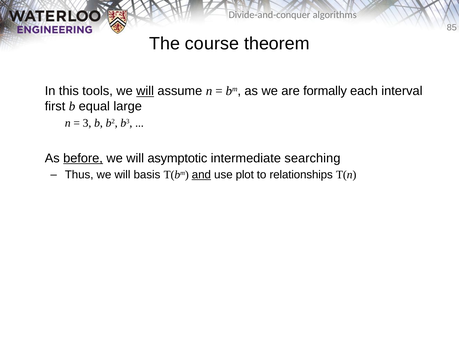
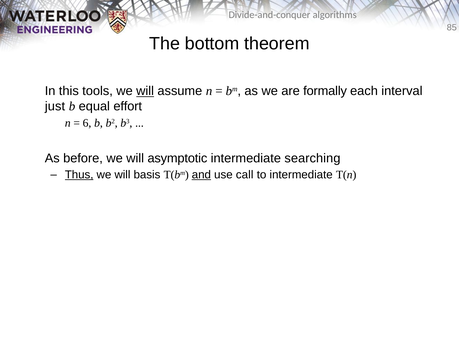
course: course -> bottom (212, 44)
first: first -> just (55, 106)
large: large -> effort (128, 106)
3: 3 -> 6 (87, 123)
before underline: present -> none (83, 158)
Thus underline: none -> present (79, 175)
plot: plot -> call (245, 175)
to relationships: relationships -> intermediate (301, 175)
